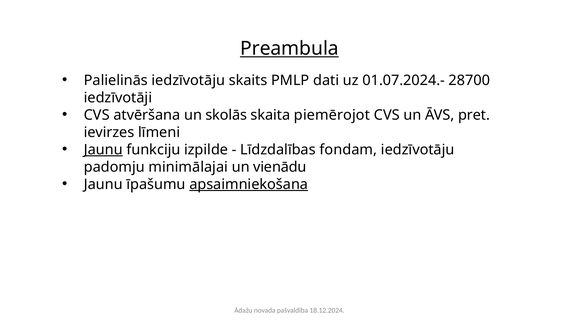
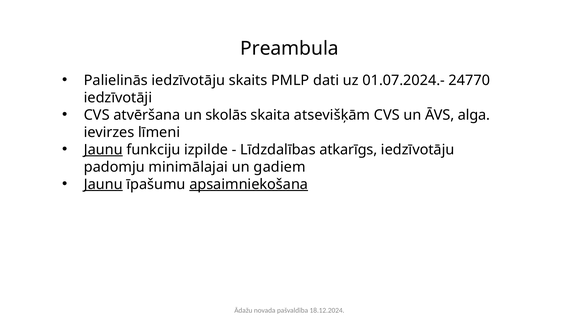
Preambula underline: present -> none (289, 49)
28700: 28700 -> 24770 (469, 80)
piemērojot: piemērojot -> atsevišķām (332, 115)
pret: pret -> alga (474, 115)
fondam: fondam -> atkarīgs (348, 150)
vienādu: vienādu -> gadiem (280, 167)
Jaunu underline: none -> present (103, 185)
